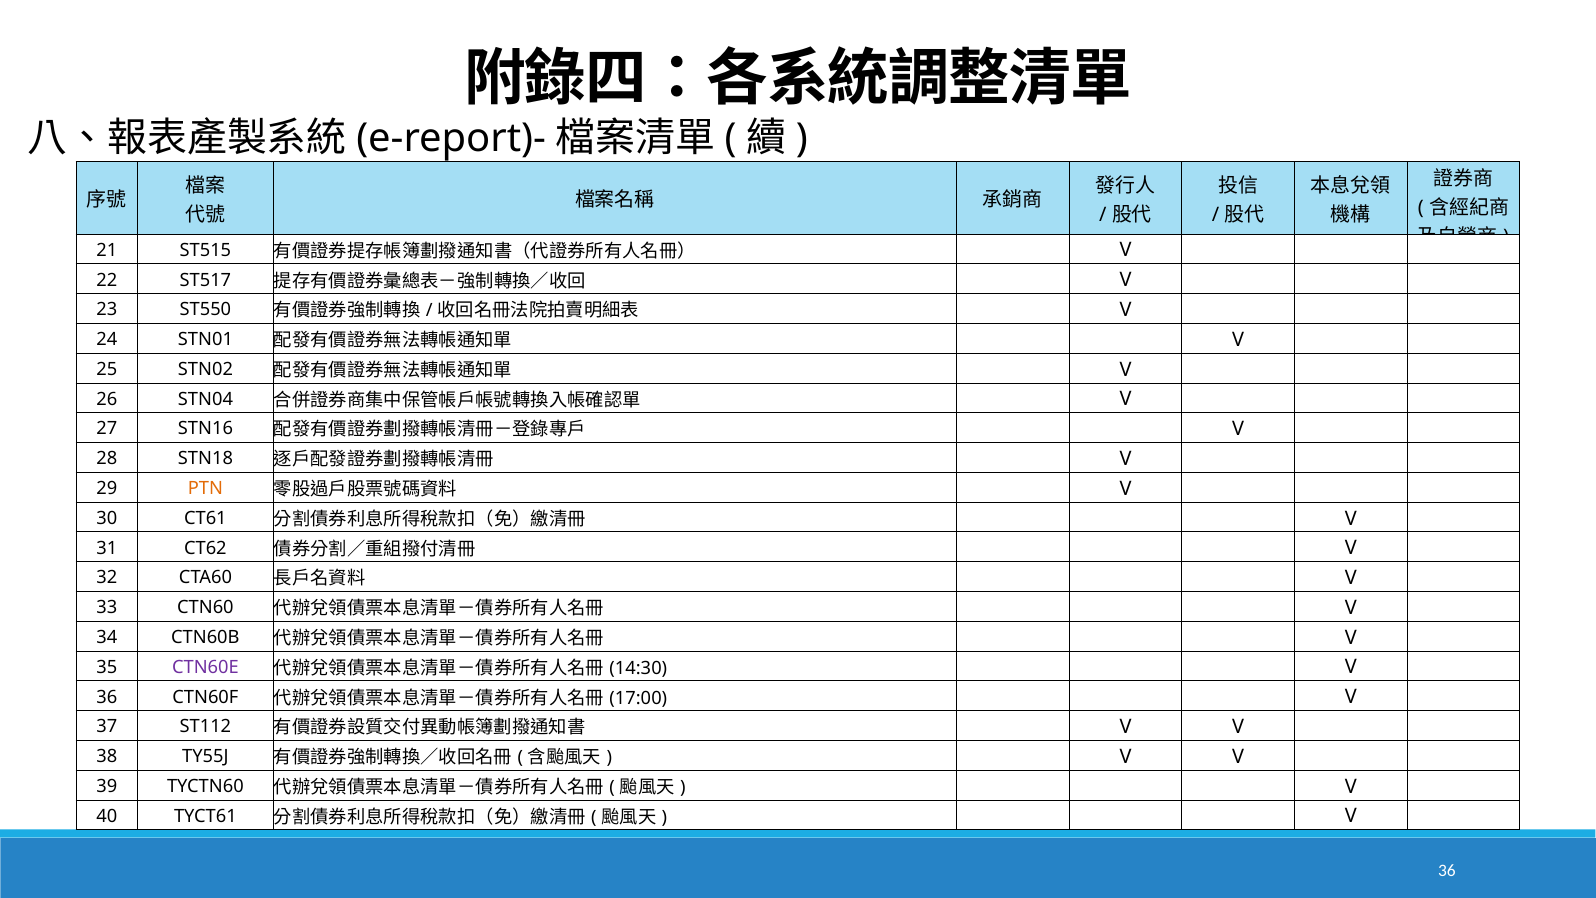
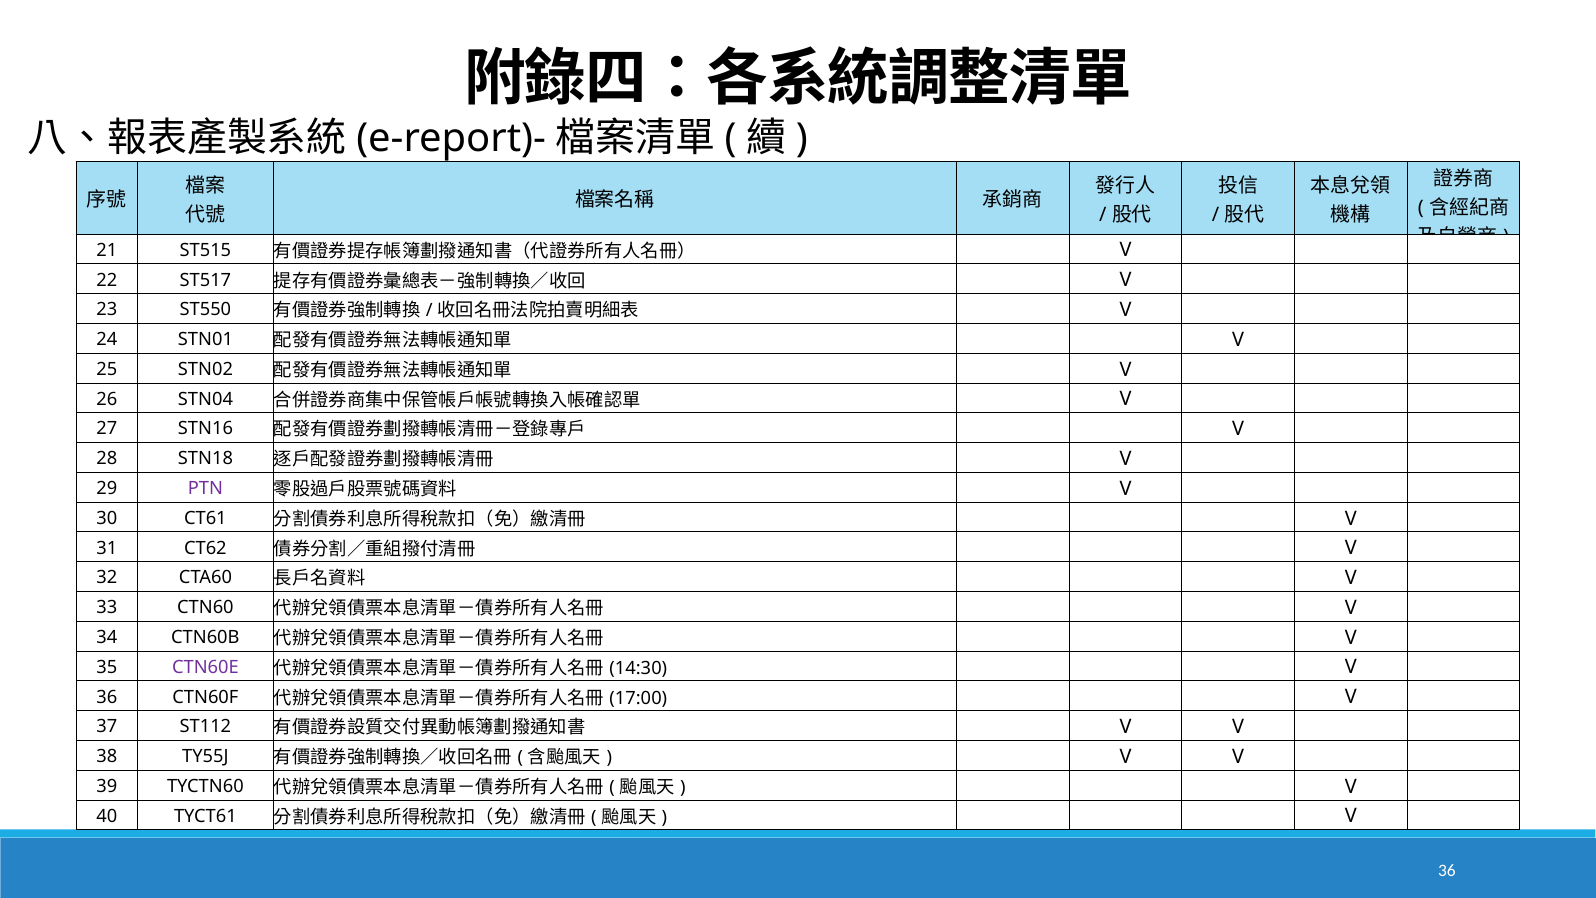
PTN colour: orange -> purple (205, 488)
